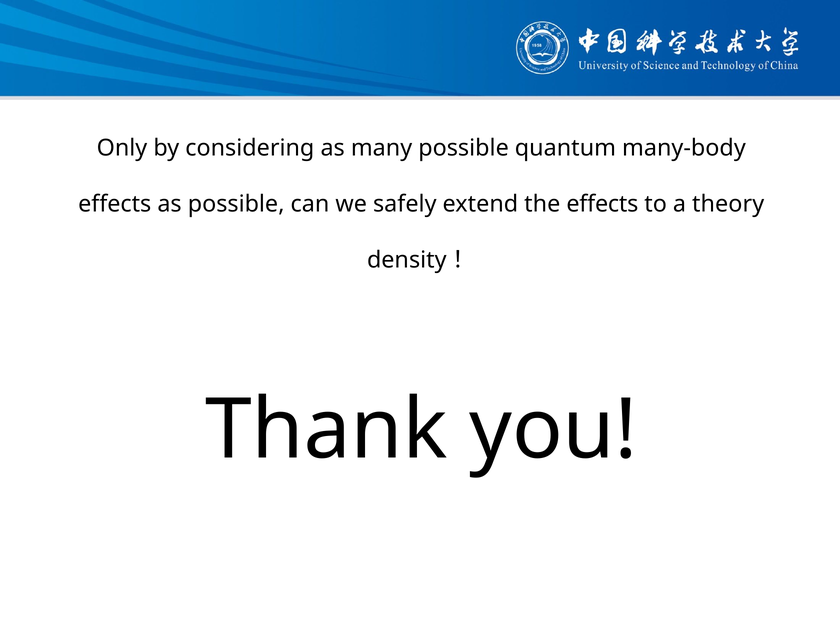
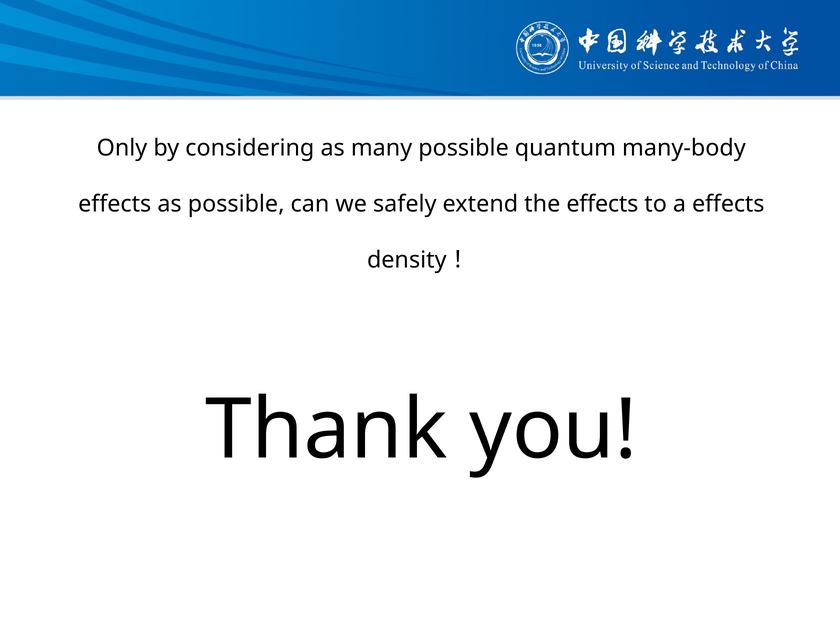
a theory: theory -> effects (728, 204)
